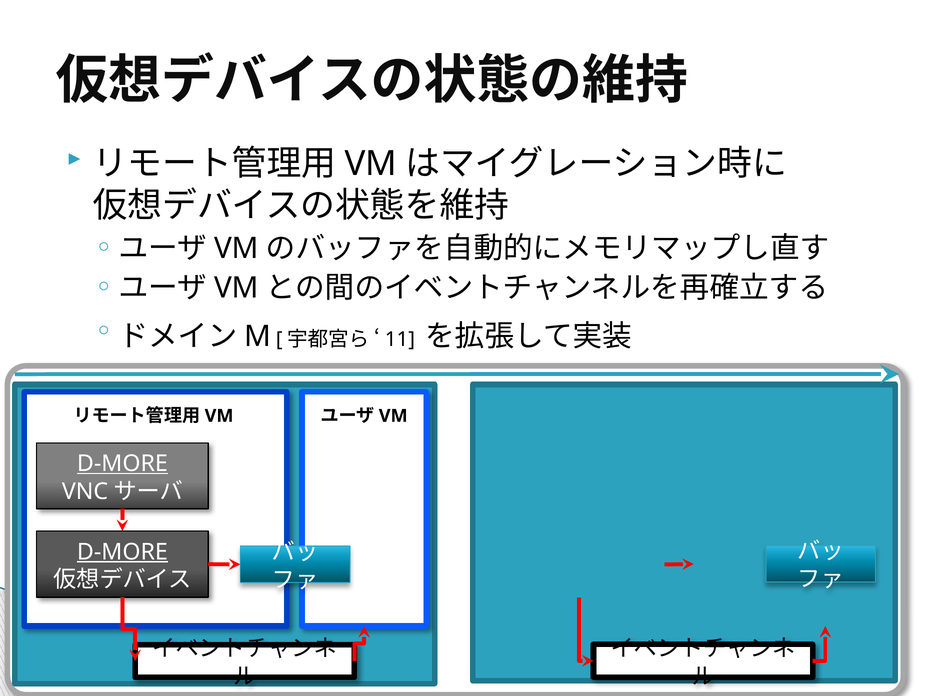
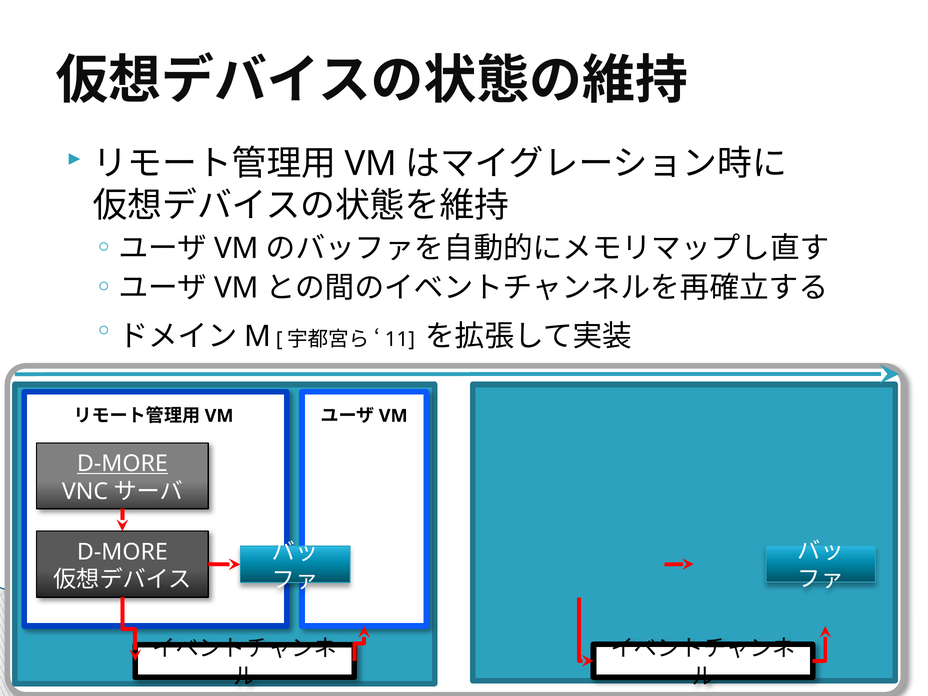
D-MORE underline: present -> none (122, 552)
